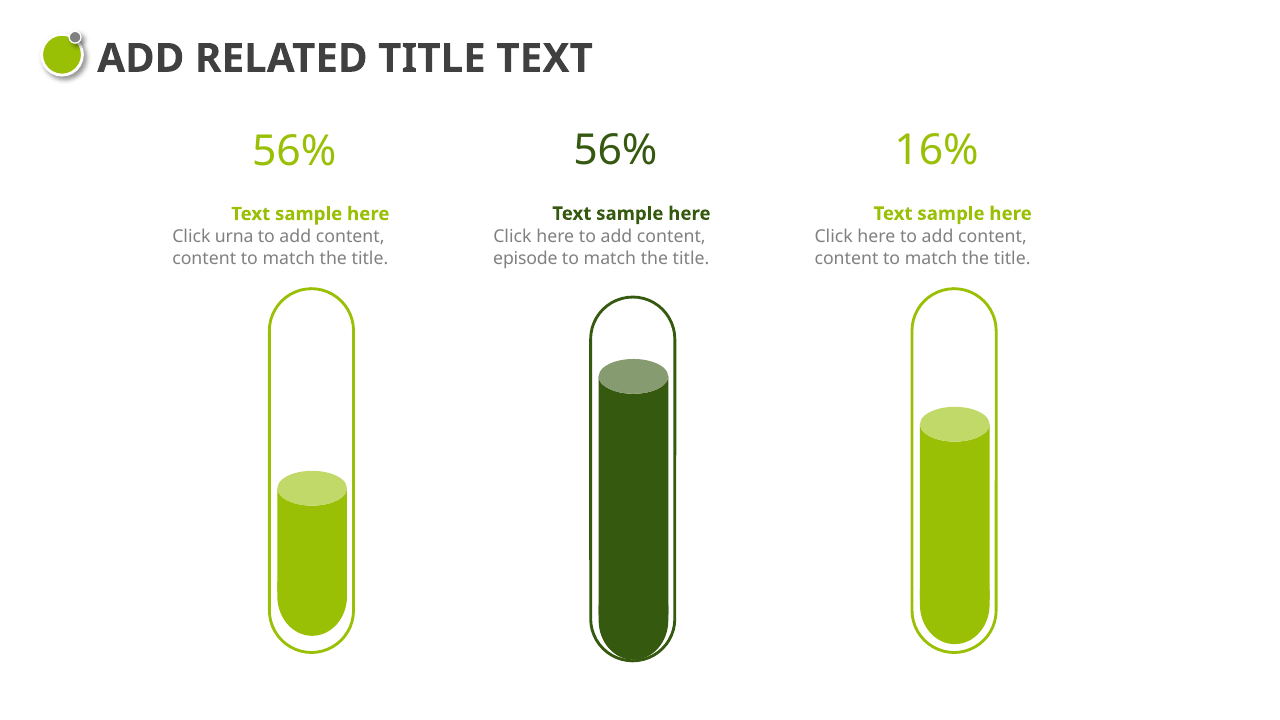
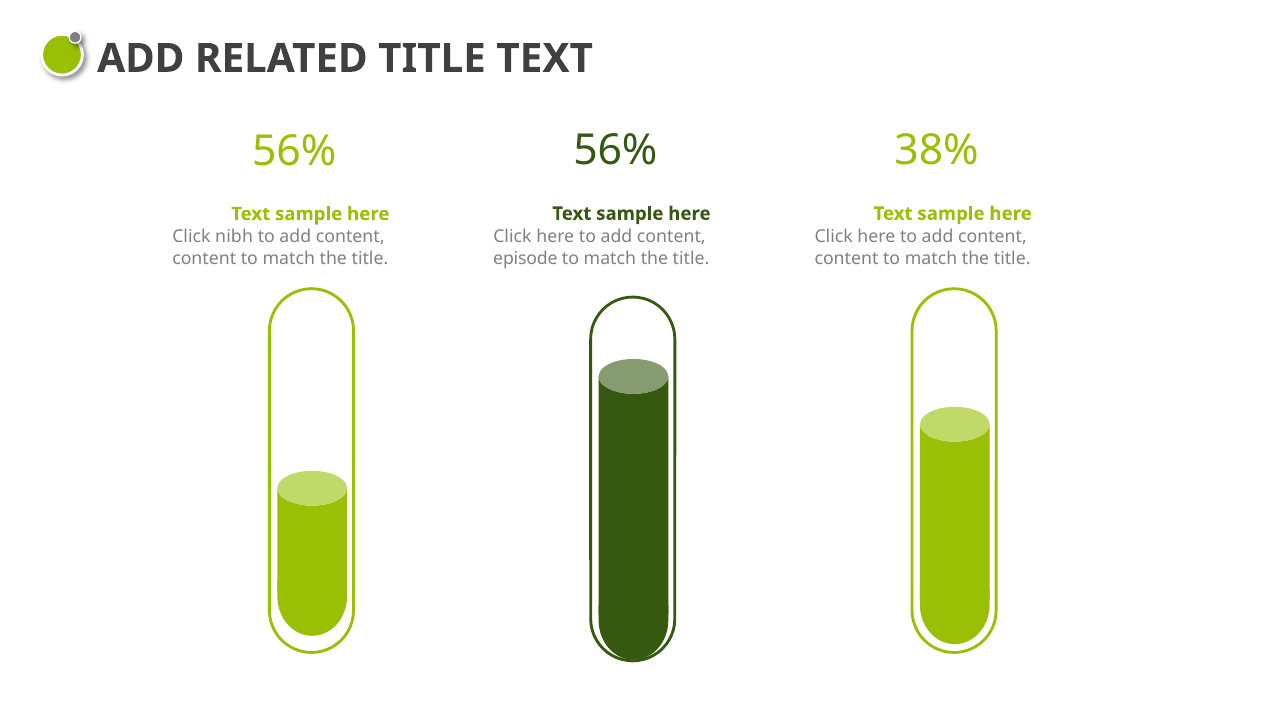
16%: 16% -> 38% (937, 151)
urna: urna -> nibh (234, 237)
